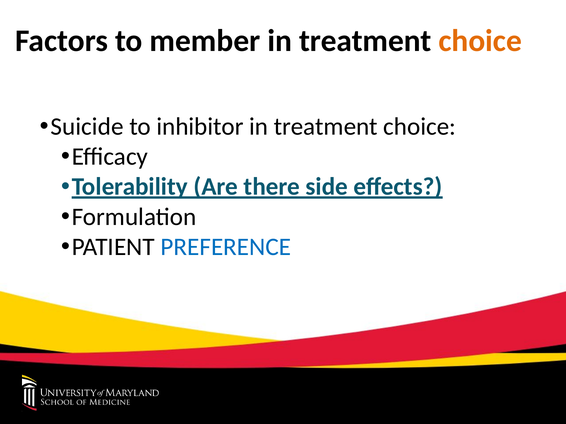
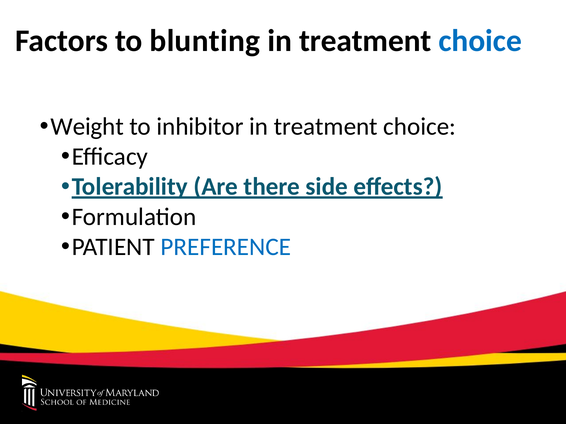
member: member -> blunting (205, 41)
choice colour: orange -> blue (480, 41)
Suicide: Suicide -> Weight (87, 127)
